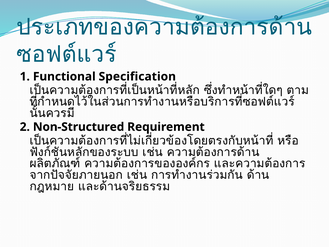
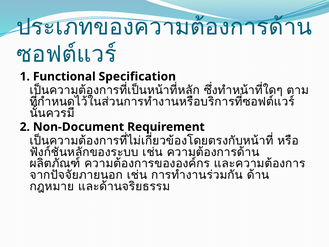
Non-Structured: Non-Structured -> Non-Document (79, 127)
